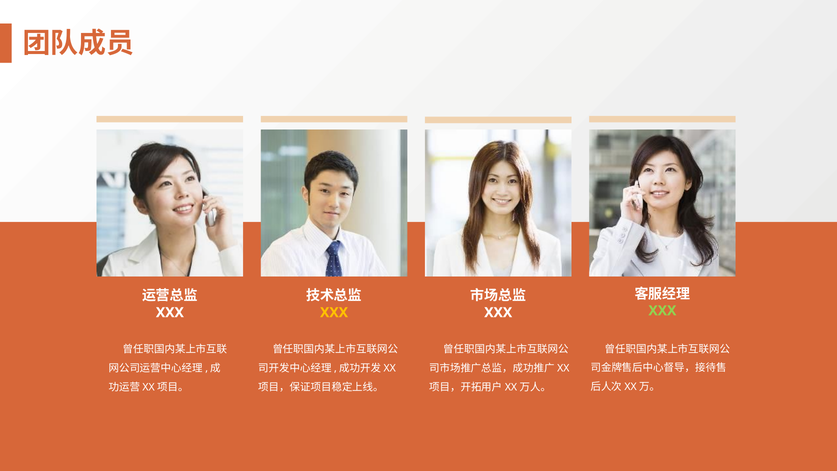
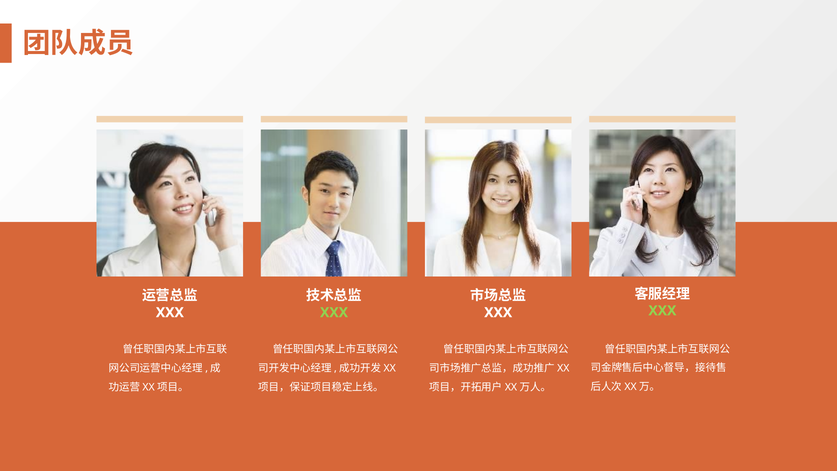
XXX colour: yellow -> light green (334, 312)
